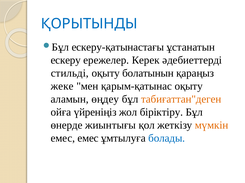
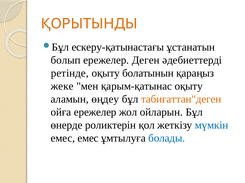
ҚОРЫТЫНДЫ colour: blue -> orange (89, 24)
ескеру: ескеру -> болып (66, 60)
Керек: Керек -> Деген (146, 60)
стильді: стильді -> ретінде (70, 73)
ойға үйреніңіз: үйреніңіз -> ережелер (95, 113)
біріктіру: біріктіру -> ойларын (161, 113)
жиынтығы: жиынтығы -> роликтерін (111, 126)
мүмкін colour: orange -> blue (212, 126)
